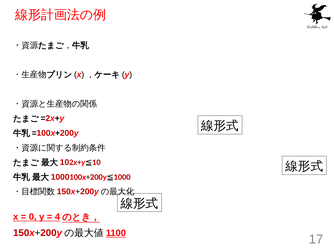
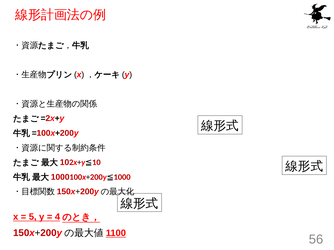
0: 0 -> 5 (33, 217)
17: 17 -> 56 (316, 240)
